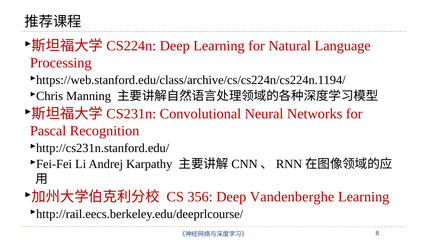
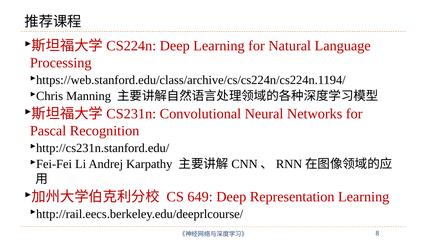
356: 356 -> 649 (200, 197)
Vandenberghe: Vandenberghe -> Representation (292, 197)
